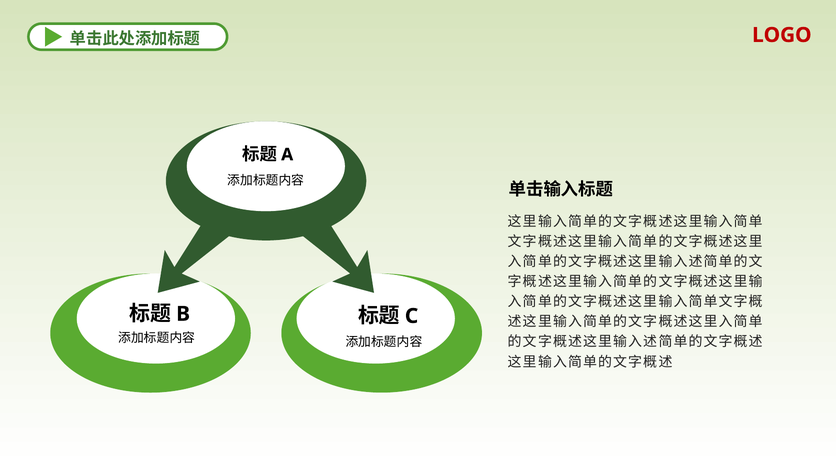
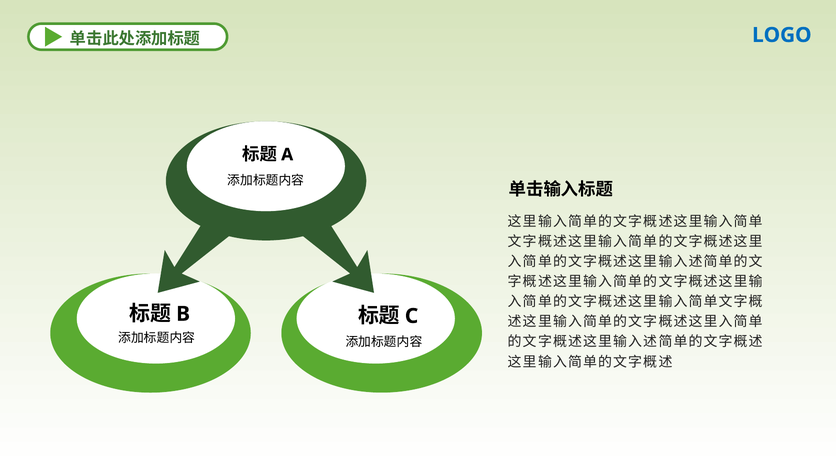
LOGO colour: red -> blue (782, 35)
